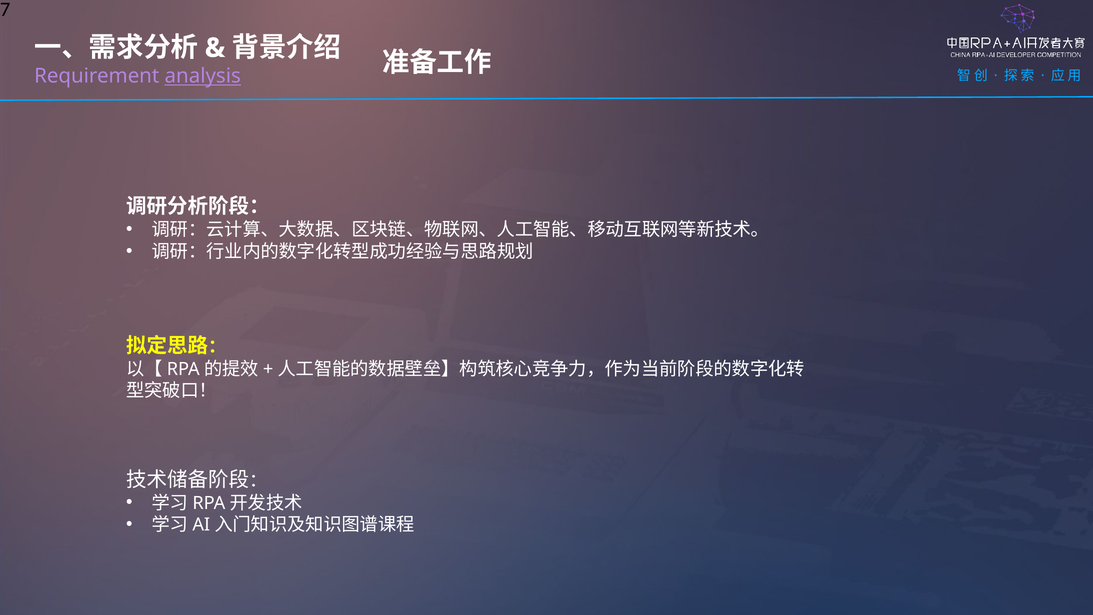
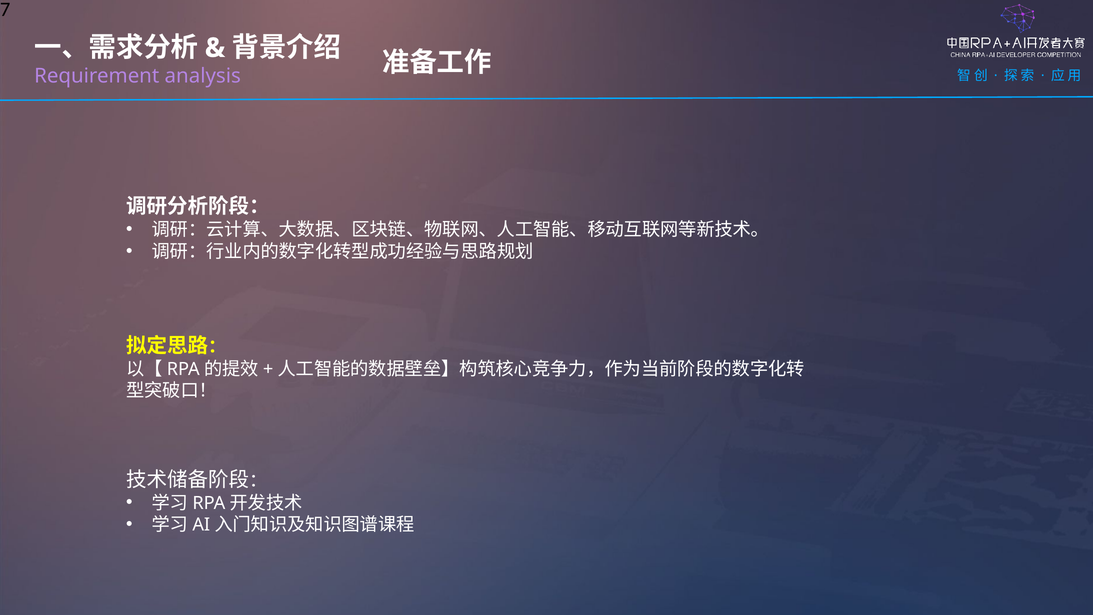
analysis underline: present -> none (203, 76)
